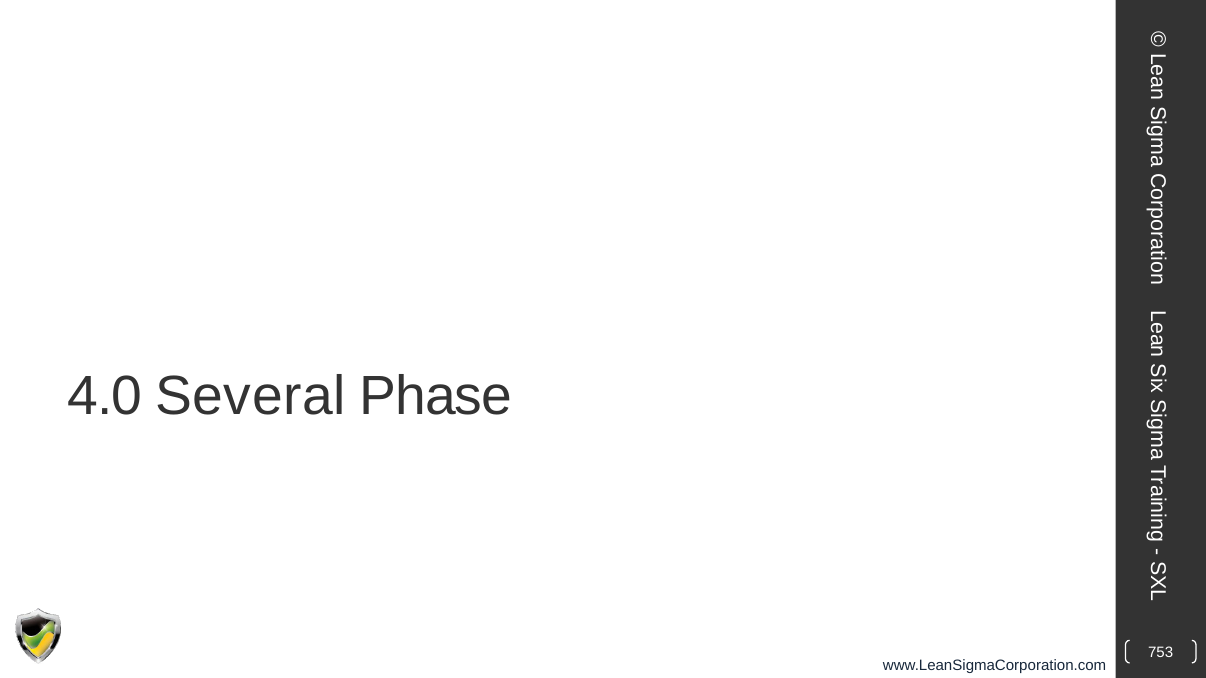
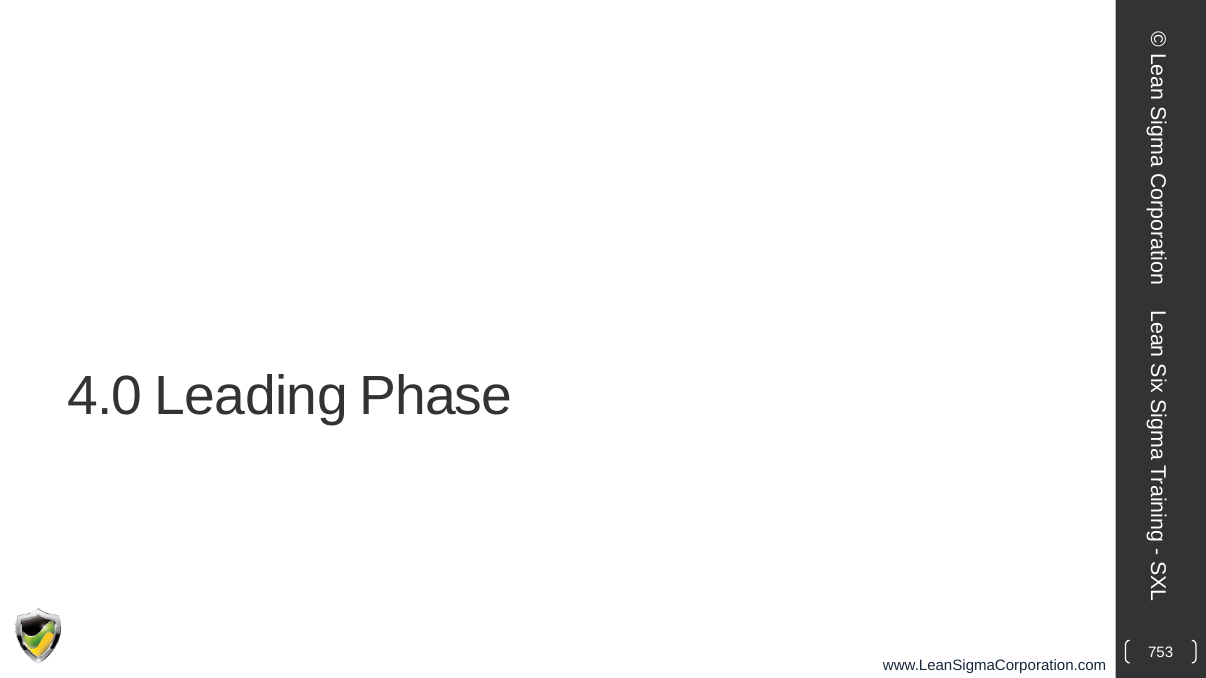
Several: Several -> Leading (251, 396)
